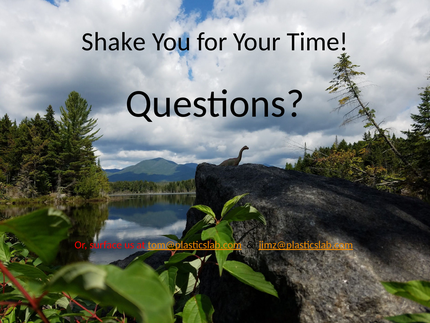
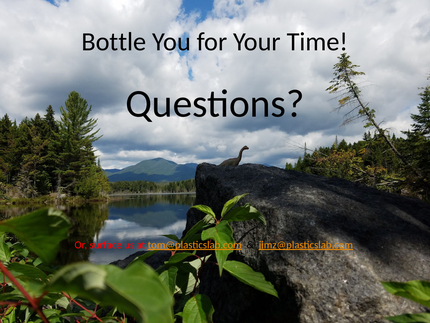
Shake: Shake -> Bottle (114, 42)
